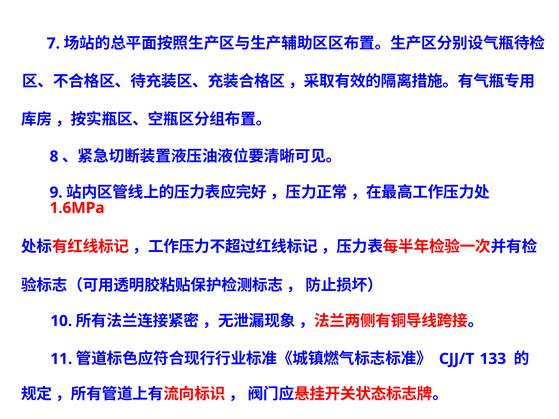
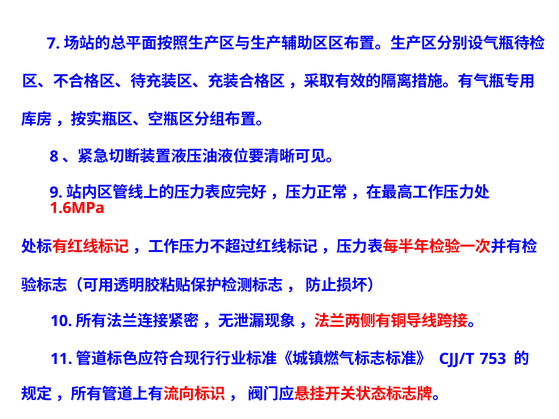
133: 133 -> 753 (493, 359)
